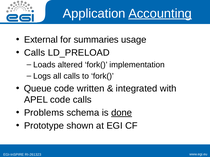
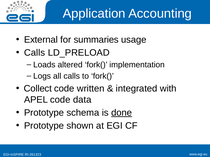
Accounting underline: present -> none (160, 13)
Queue: Queue -> Collect (38, 89)
code calls: calls -> data (82, 100)
Problems: Problems -> Prototype (44, 113)
